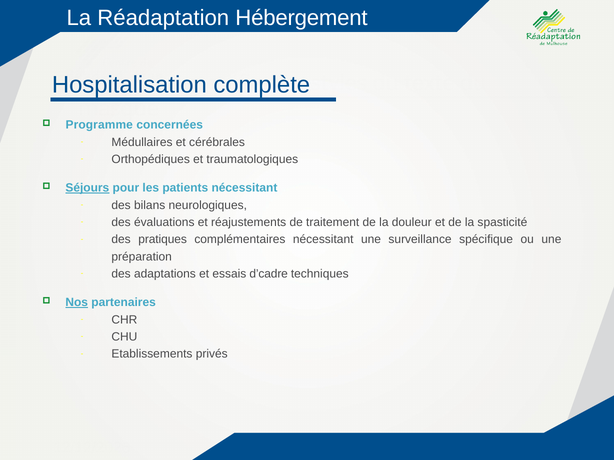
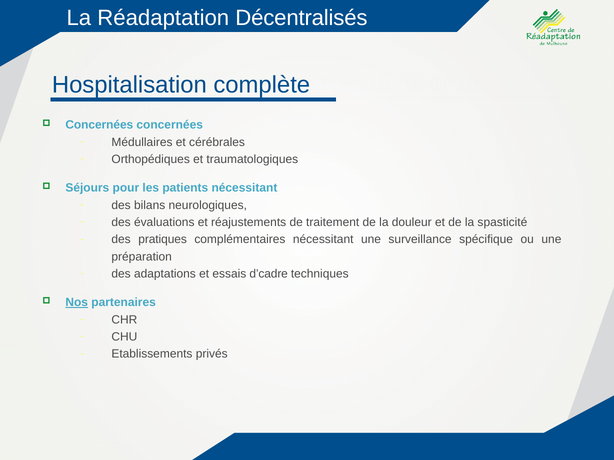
Hébergement: Hébergement -> Décentralisés (301, 18)
Programme: Programme -> Concernées (99, 125)
Séjours underline: present -> none (87, 188)
